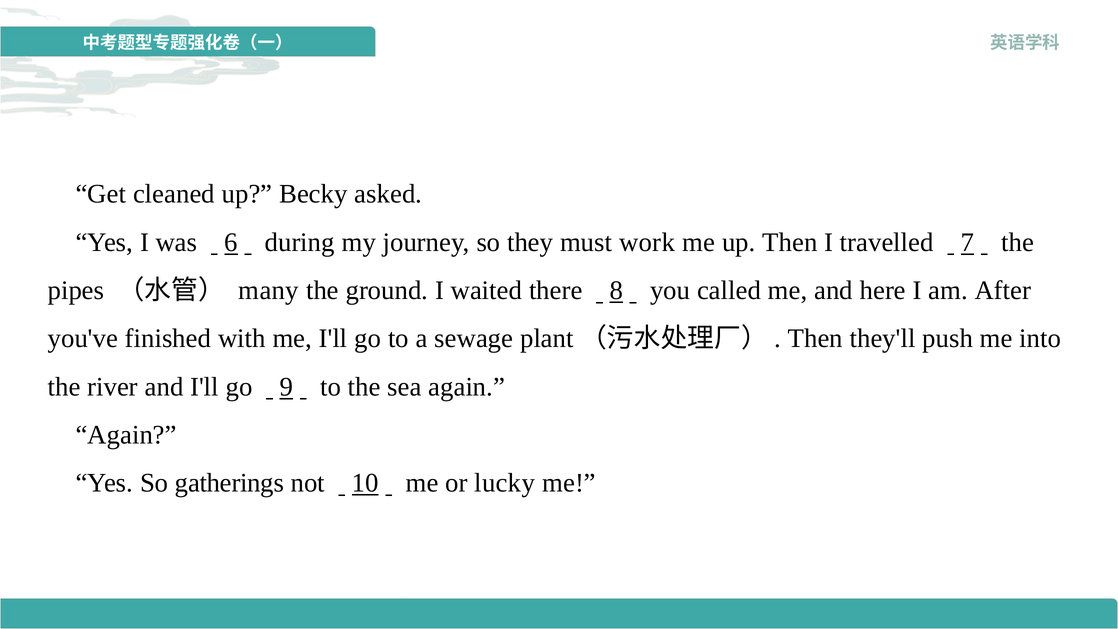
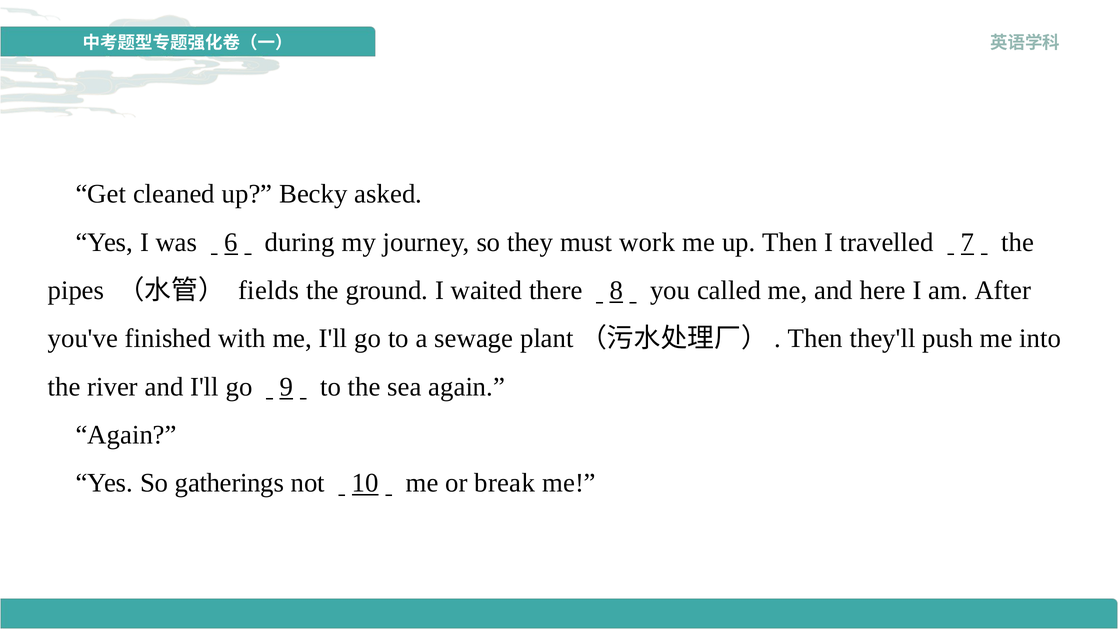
many: many -> fields (269, 290)
lucky: lucky -> break (505, 483)
